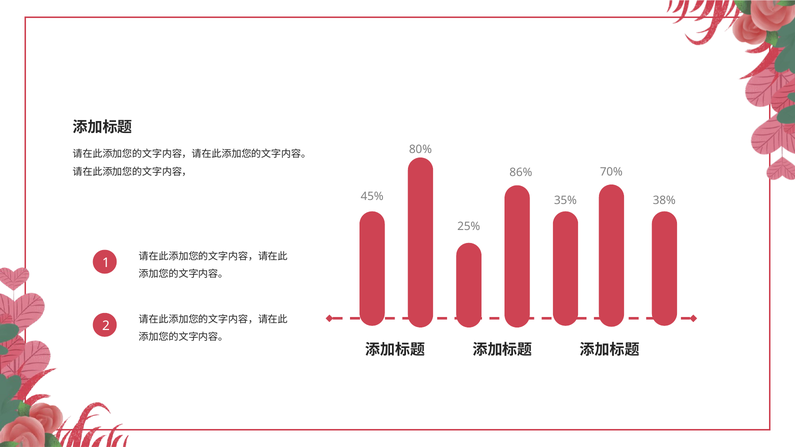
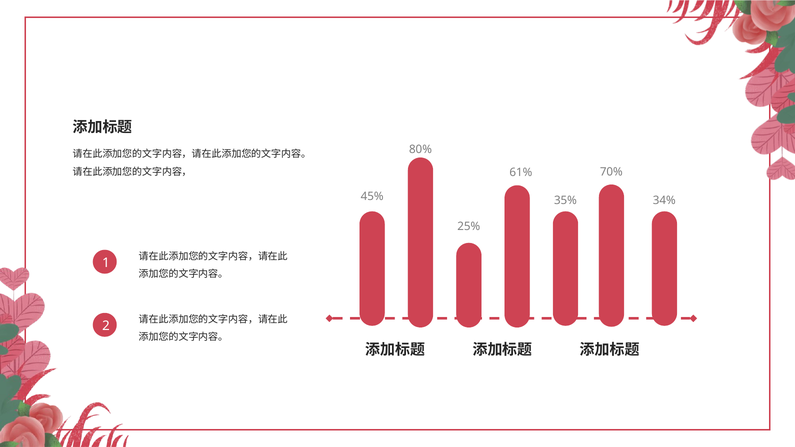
86%: 86% -> 61% (521, 172)
38%: 38% -> 34% (664, 201)
